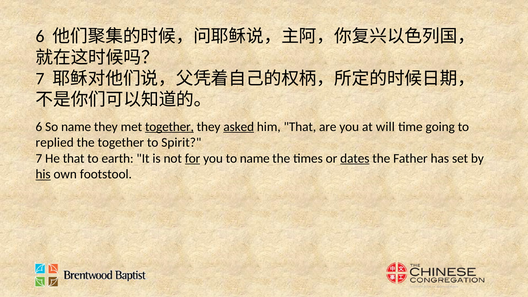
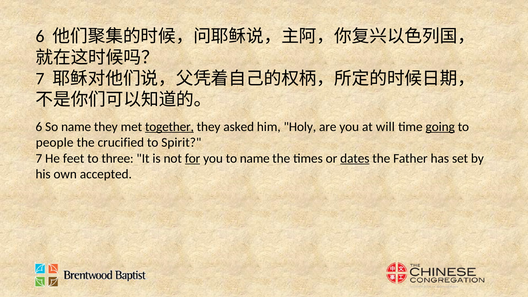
asked underline: present -> none (239, 127)
him That: That -> Holy (300, 127)
going underline: none -> present (440, 127)
replied: replied -> people (55, 143)
the together: together -> crucified (121, 143)
He that: that -> feet (74, 158)
earth: earth -> three (118, 158)
his underline: present -> none (43, 174)
footstool: footstool -> accepted (106, 174)
